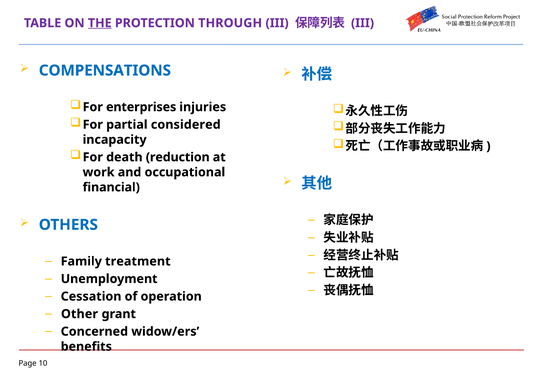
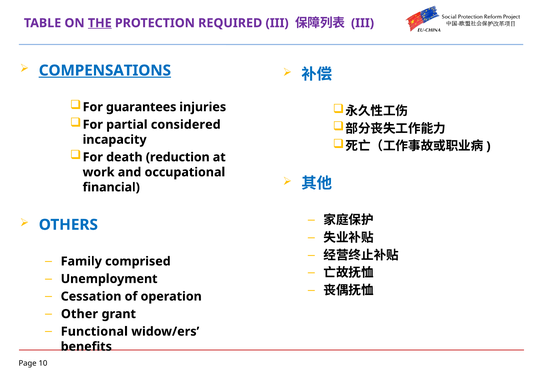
THROUGH: THROUGH -> REQUIRED (230, 23)
COMPENSATIONS underline: none -> present (105, 70)
enterprises: enterprises -> guarantees (141, 107)
treatment: treatment -> comprised (138, 261)
Concerned: Concerned -> Functional (94, 331)
